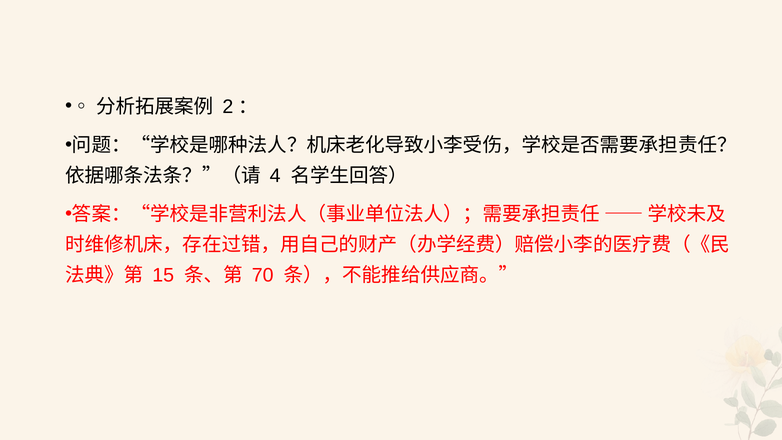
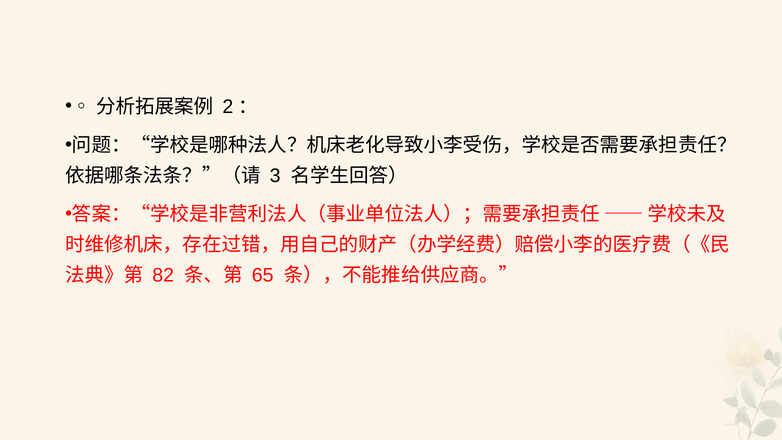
4: 4 -> 3 (275, 176)
15: 15 -> 82 (163, 275)
70: 70 -> 65 (263, 275)
